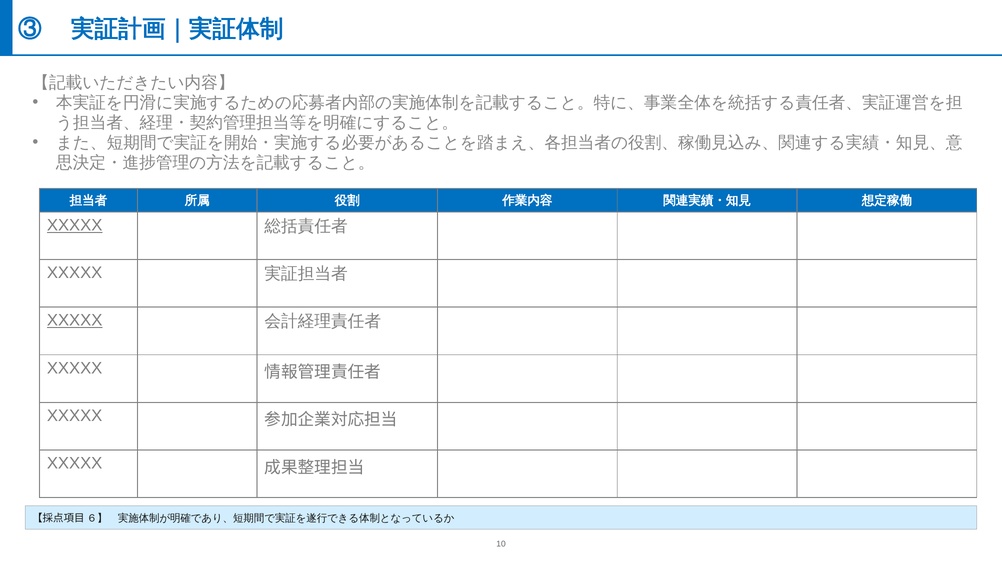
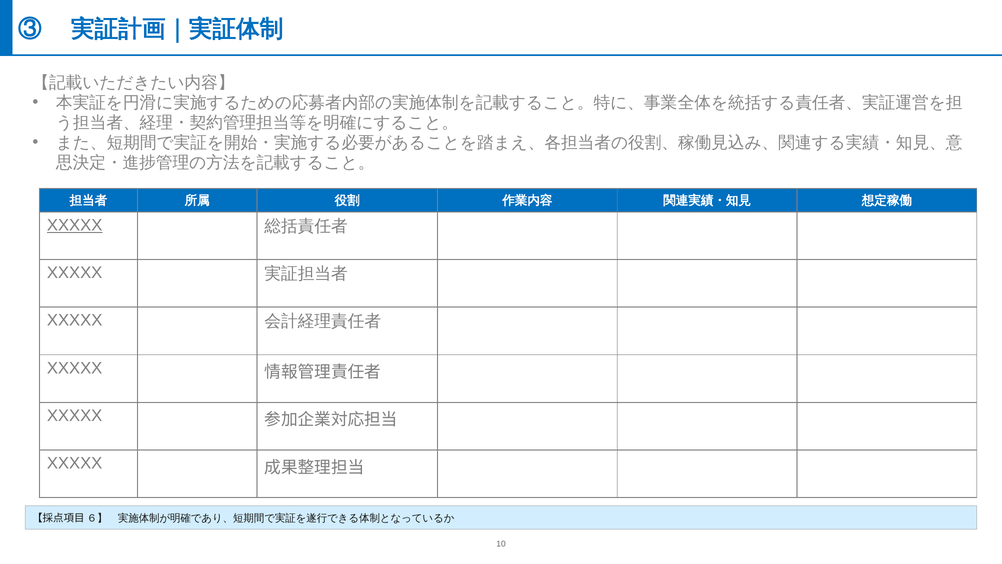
XXXXX underline: present -> none (75, 320)
